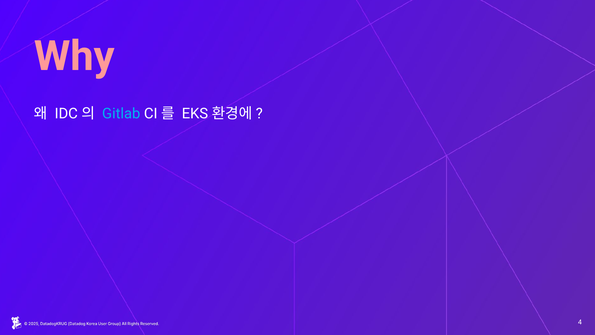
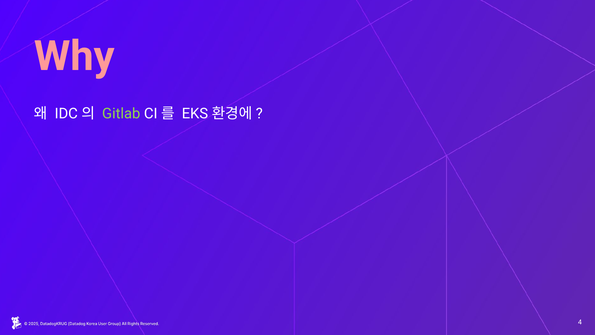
Gitlab colour: light blue -> light green (121, 114)
